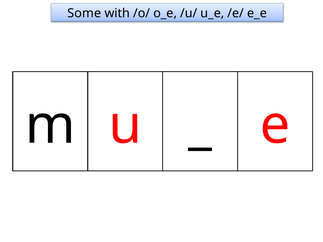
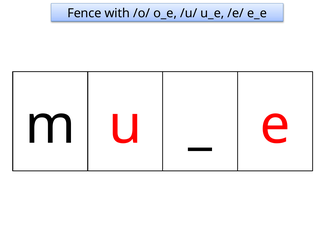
Some: Some -> Fence (84, 13)
